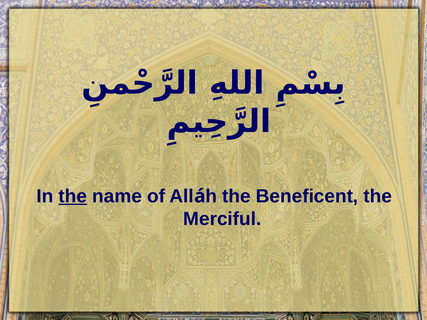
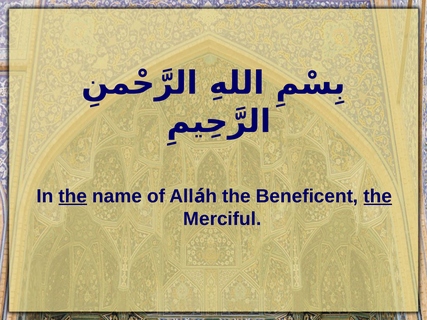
the underline: none -> present (378, 196)
